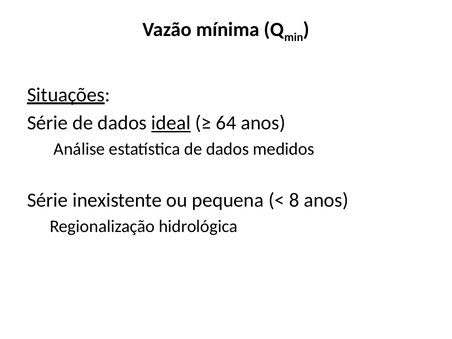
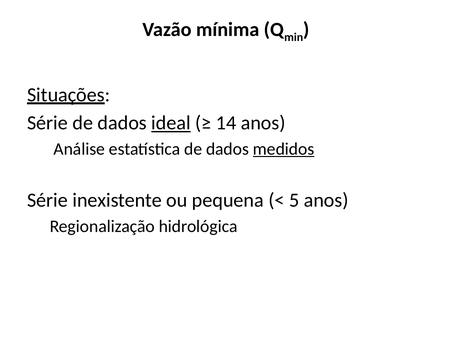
64: 64 -> 14 (226, 123)
medidos underline: none -> present (284, 149)
8: 8 -> 5 (294, 200)
